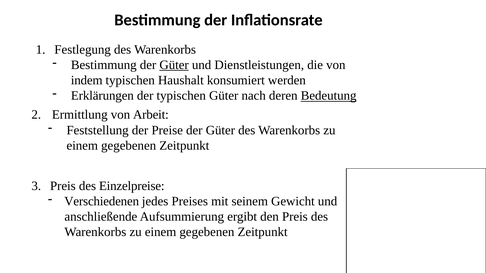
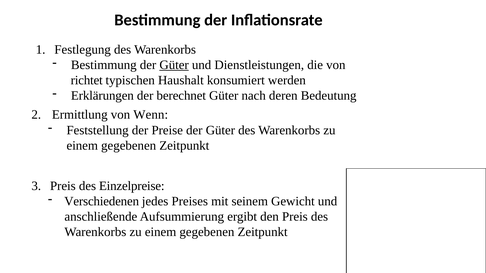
indem: indem -> richtet (87, 80)
der typischen: typischen -> berechnet (181, 96)
Bedeutung underline: present -> none (329, 96)
Arbeit: Arbeit -> Wenn (151, 115)
